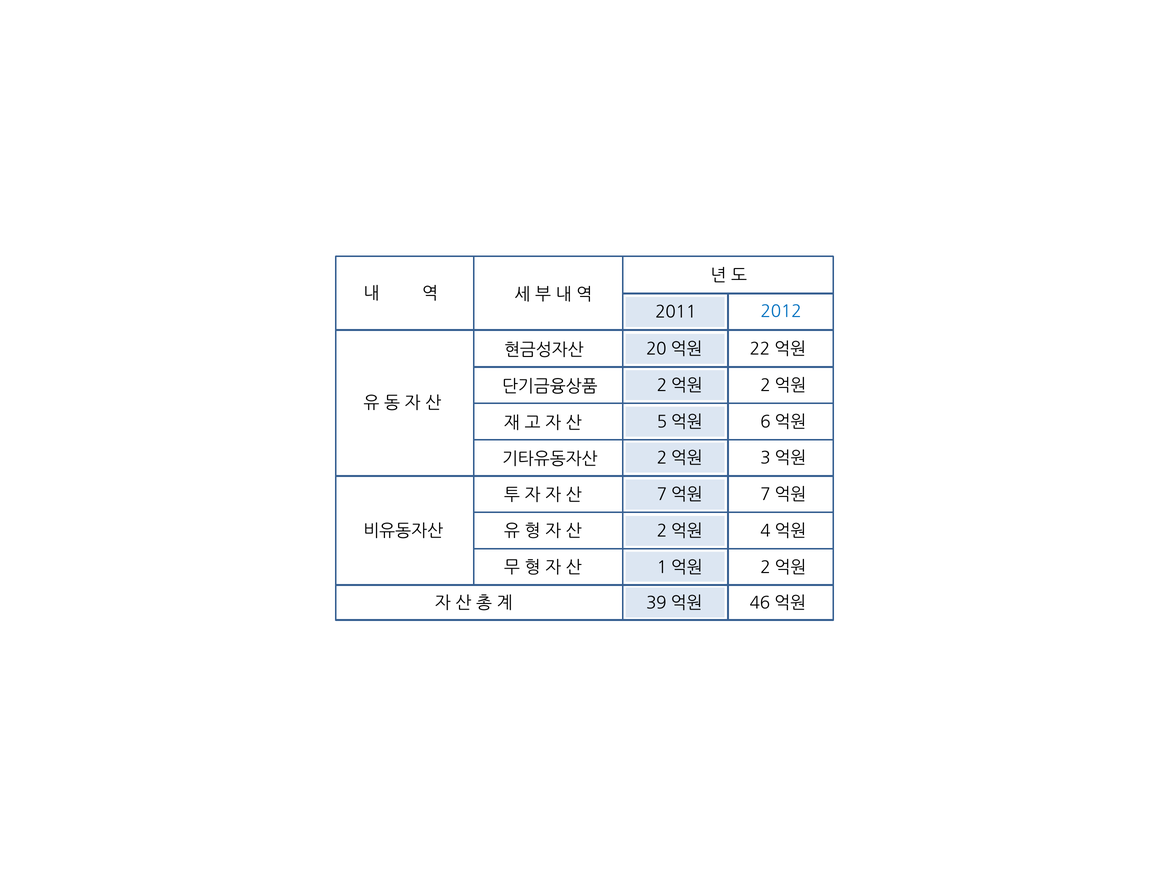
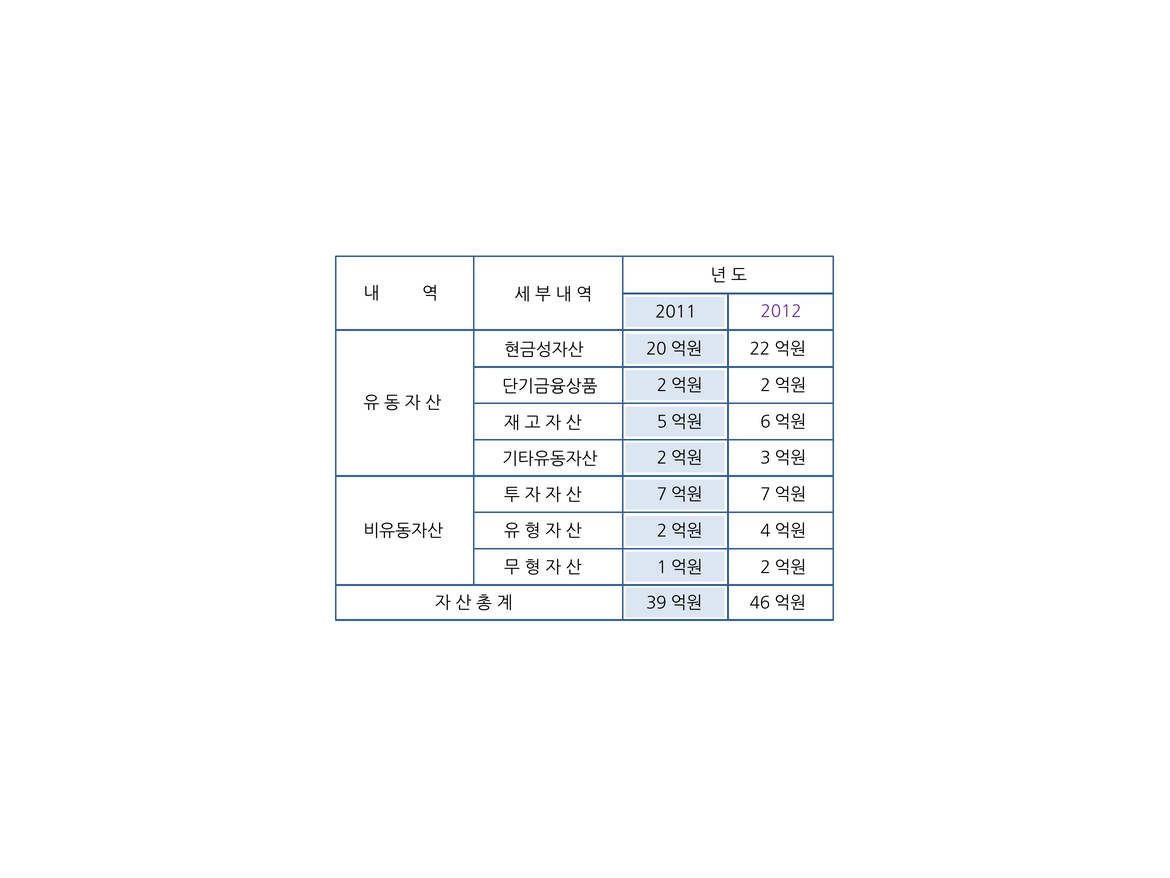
2012 colour: blue -> purple (781, 312)
